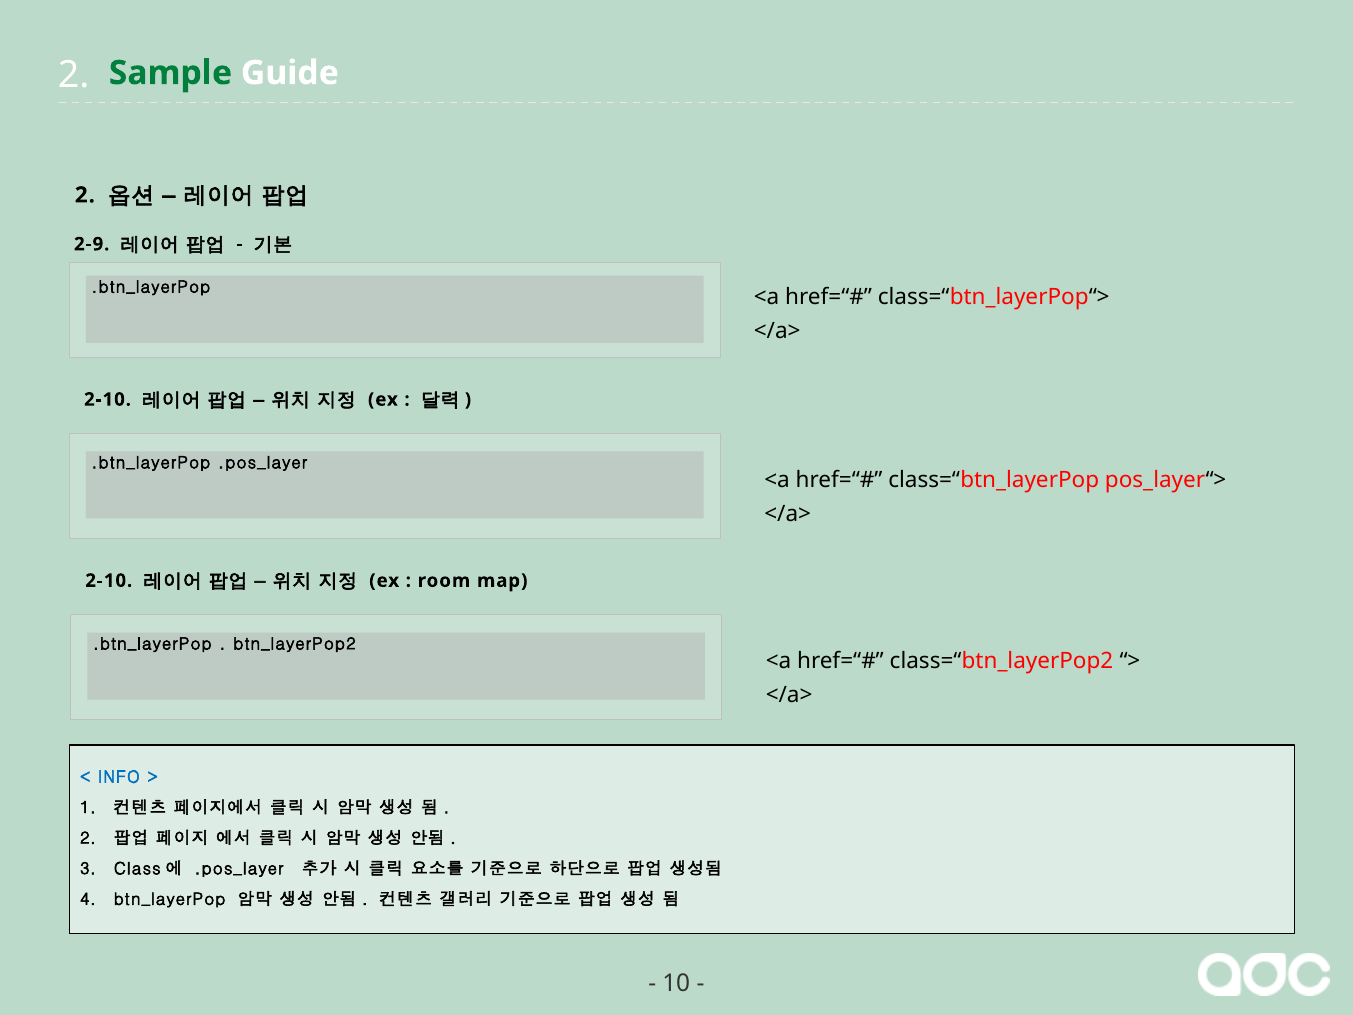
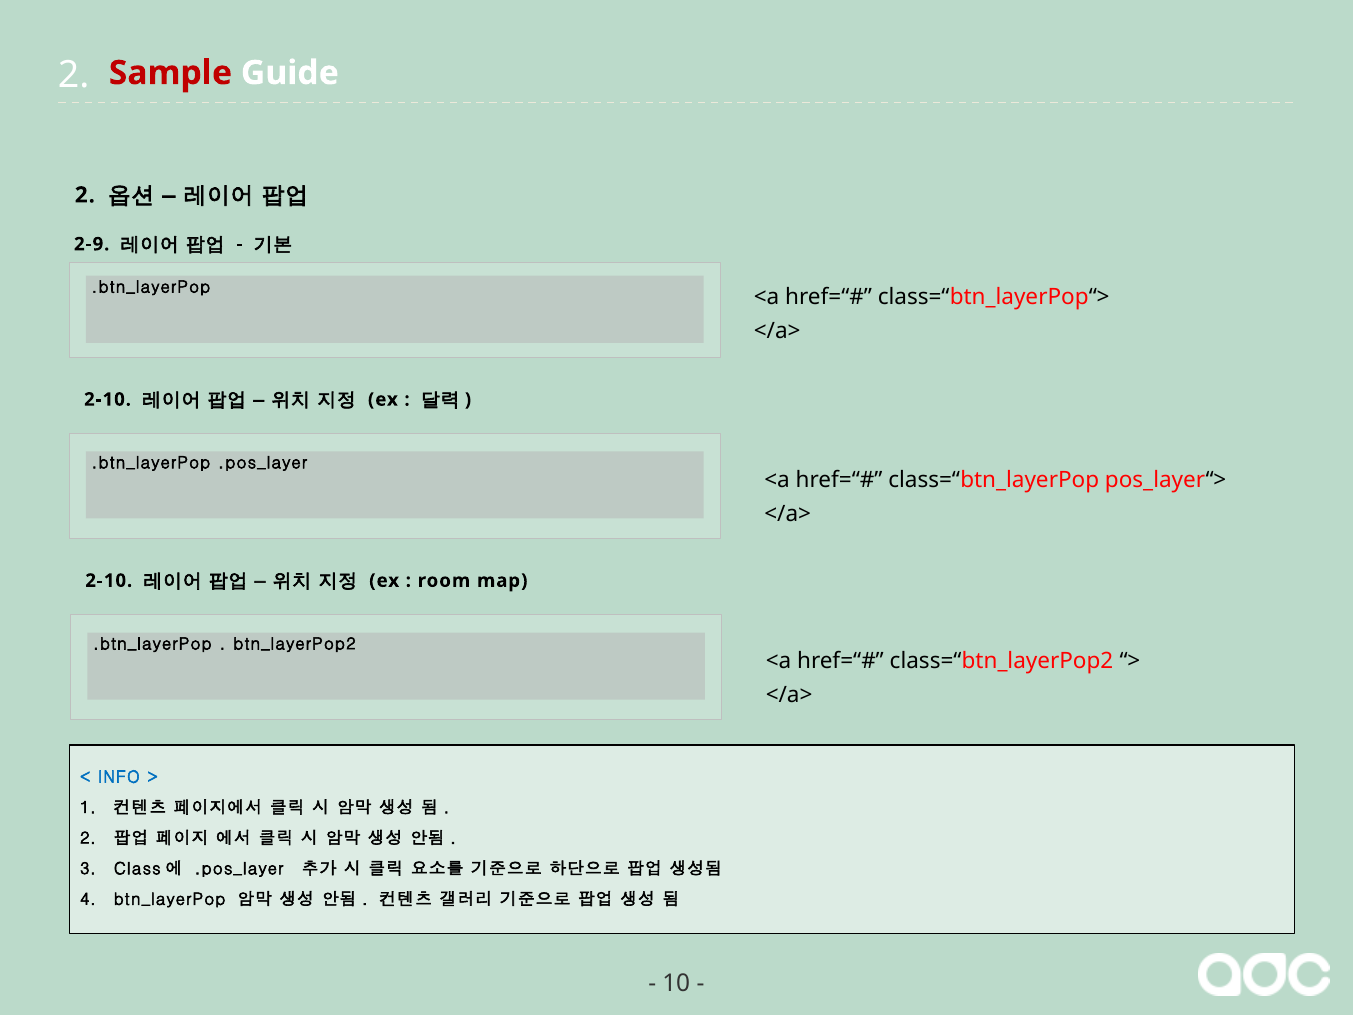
Sample colour: green -> red (170, 73)
